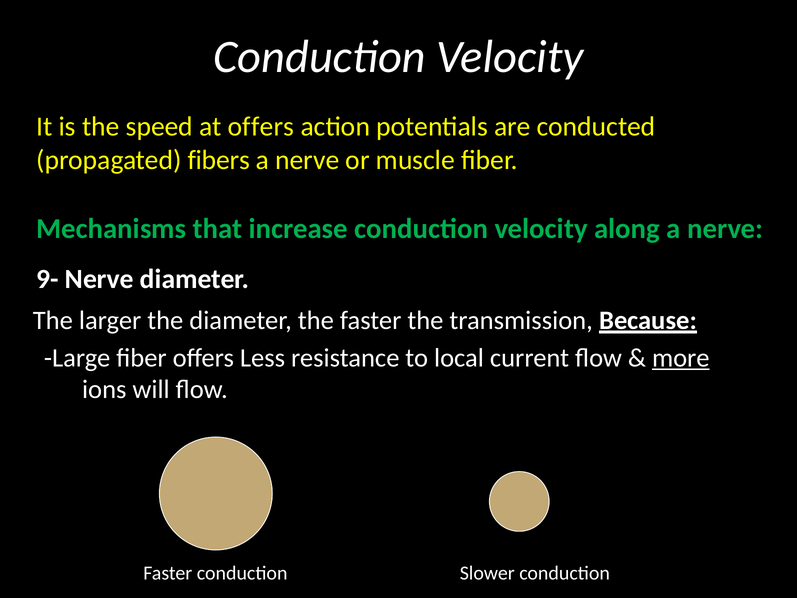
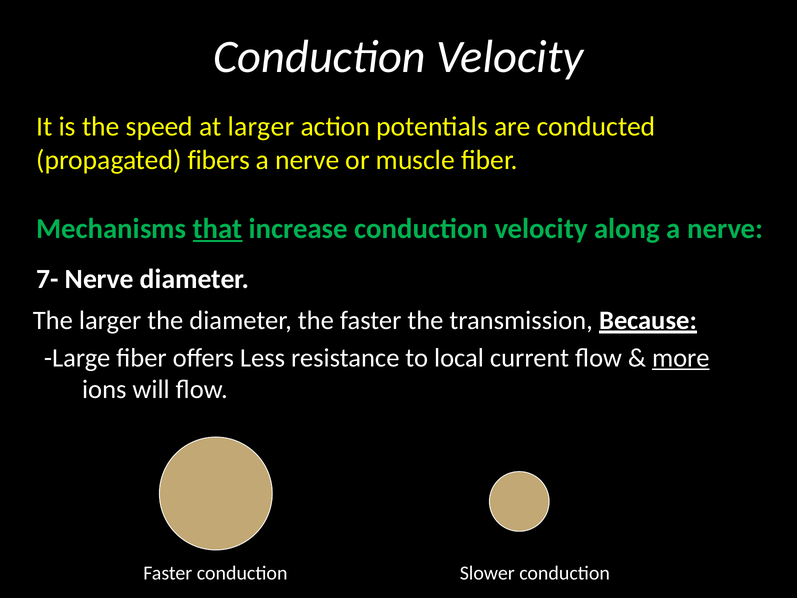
at offers: offers -> larger (261, 127)
that underline: none -> present (218, 229)
9-: 9- -> 7- (47, 279)
